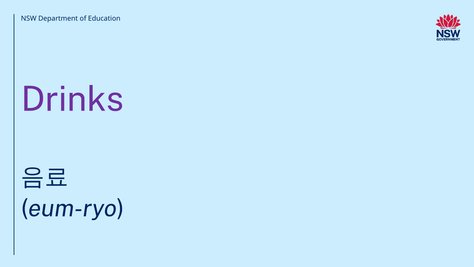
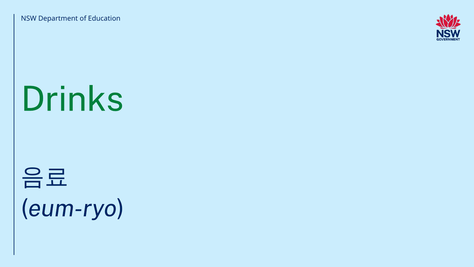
Drinks colour: purple -> green (72, 99)
